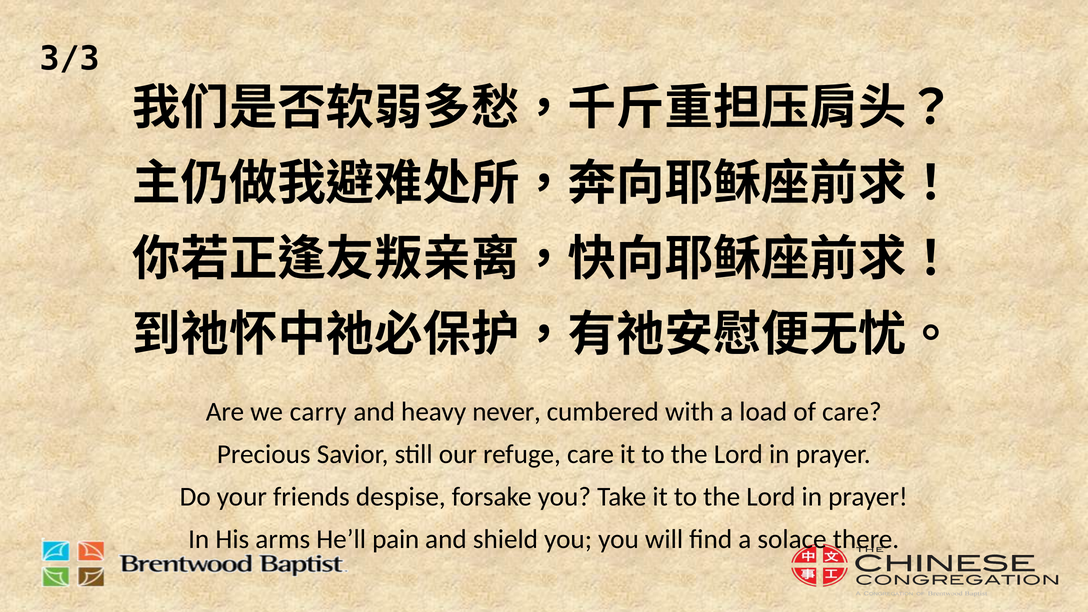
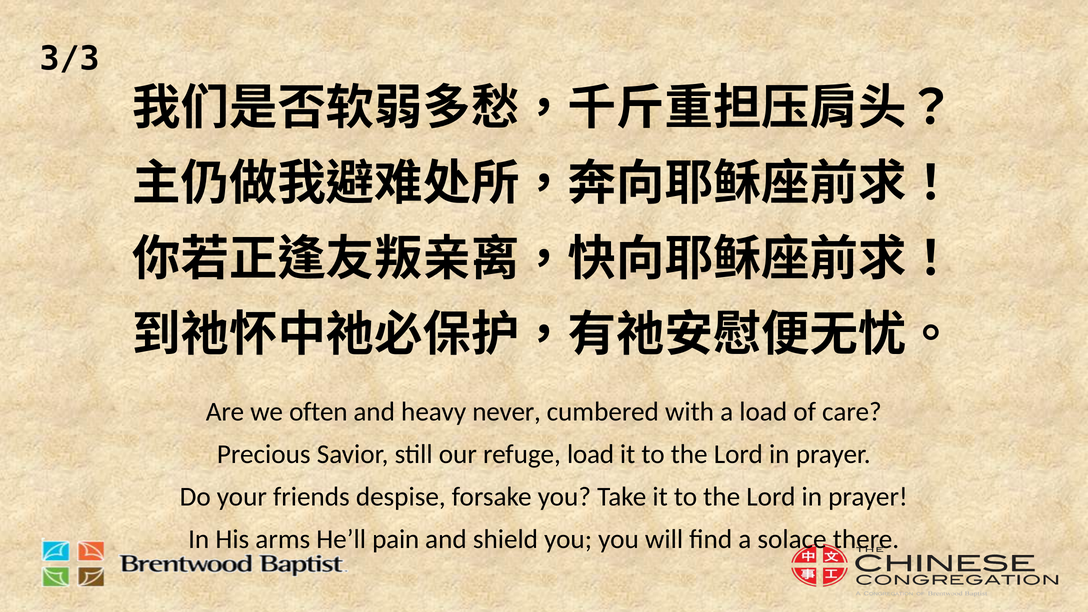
carry: carry -> often (318, 412)
refuge care: care -> load (591, 454)
